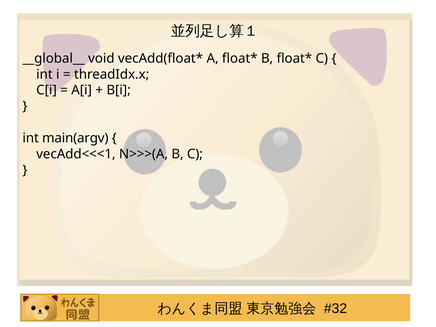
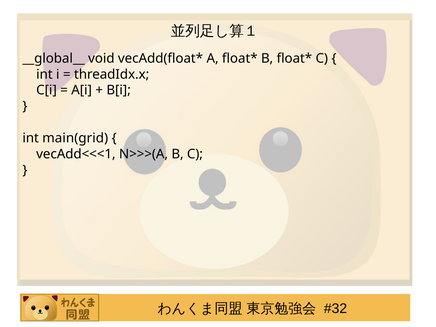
main(argv: main(argv -> main(grid (75, 138)
